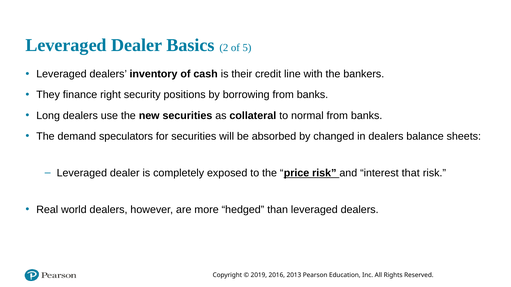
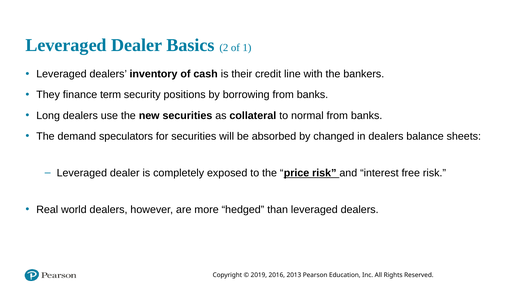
5: 5 -> 1 (247, 48)
right: right -> term (111, 95)
that: that -> free (411, 173)
